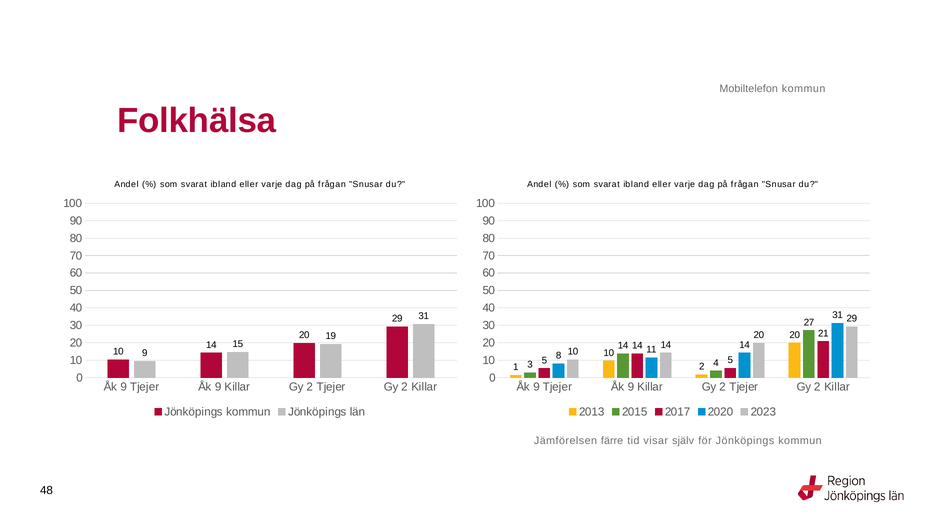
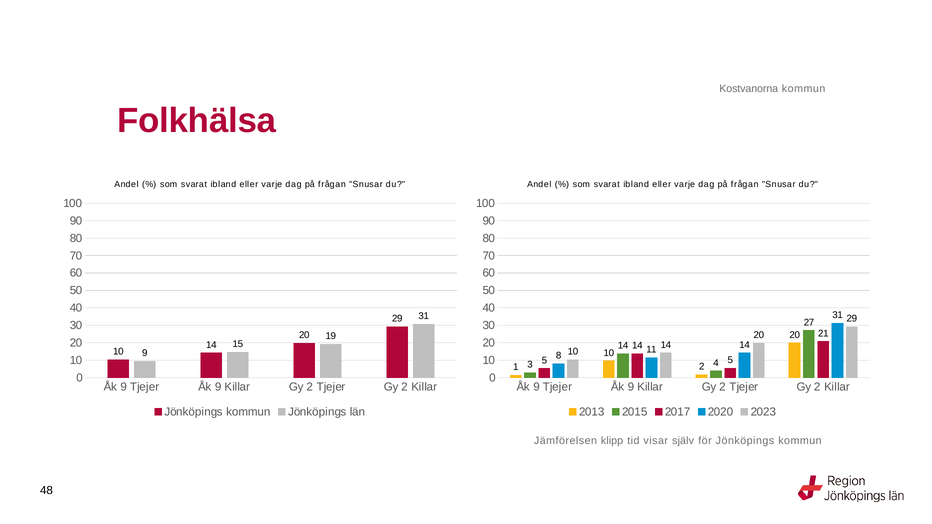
Mobiltelefon: Mobiltelefon -> Kostvanorna (749, 89)
färre: färre -> klipp (612, 441)
